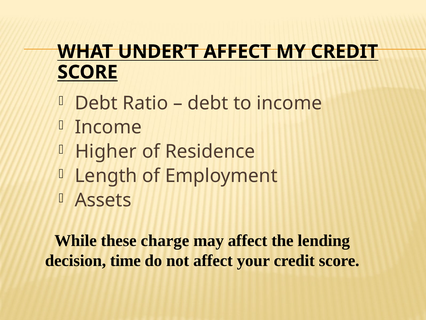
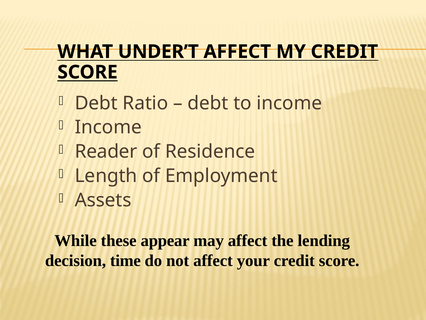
Higher: Higher -> Reader (106, 151)
charge: charge -> appear (165, 240)
